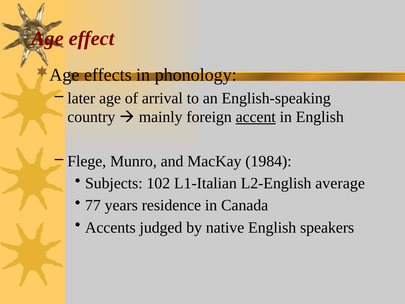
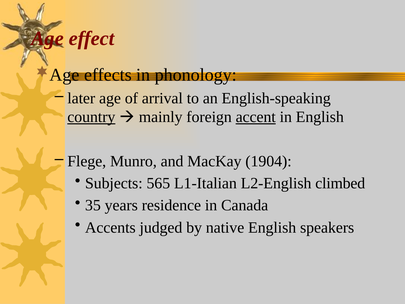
country underline: none -> present (91, 117)
1984: 1984 -> 1904 (269, 161)
102: 102 -> 565 (158, 183)
average: average -> climbed (340, 183)
77: 77 -> 35 (93, 205)
